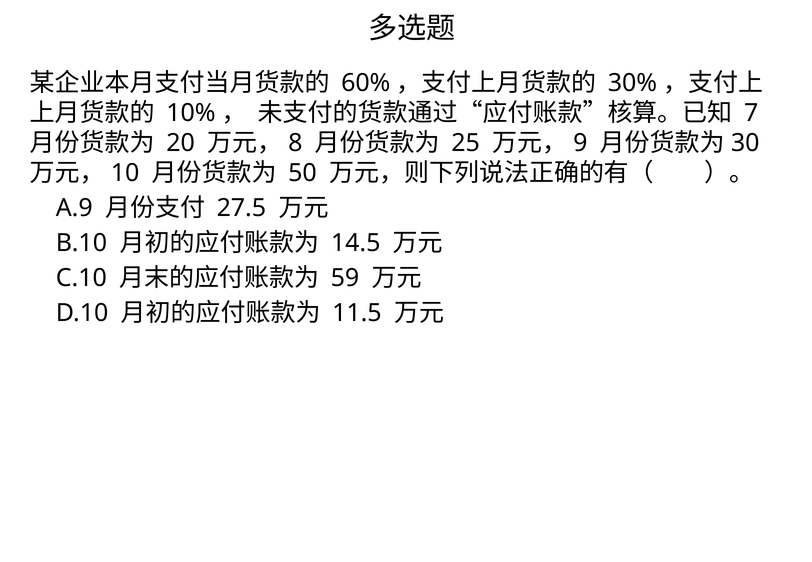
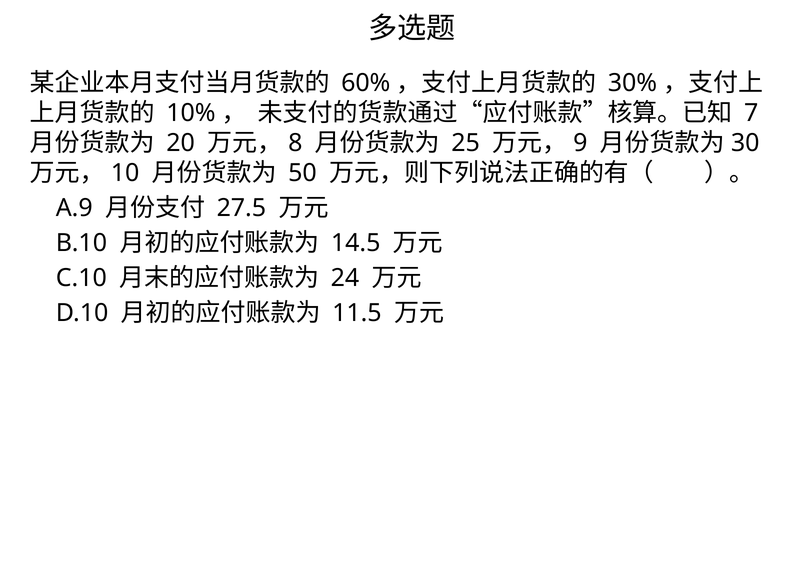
59: 59 -> 24 (345, 278)
